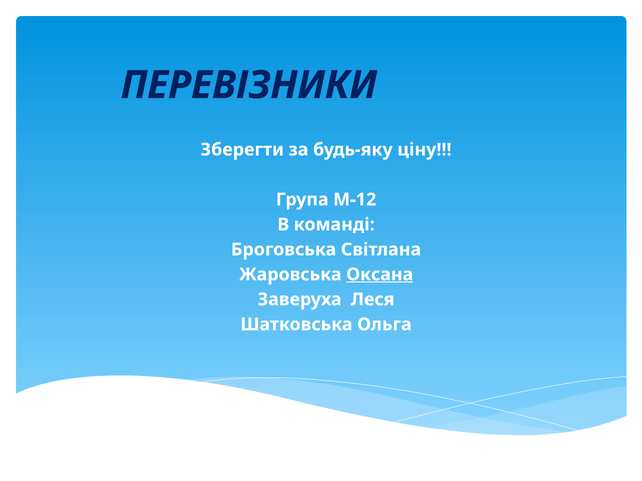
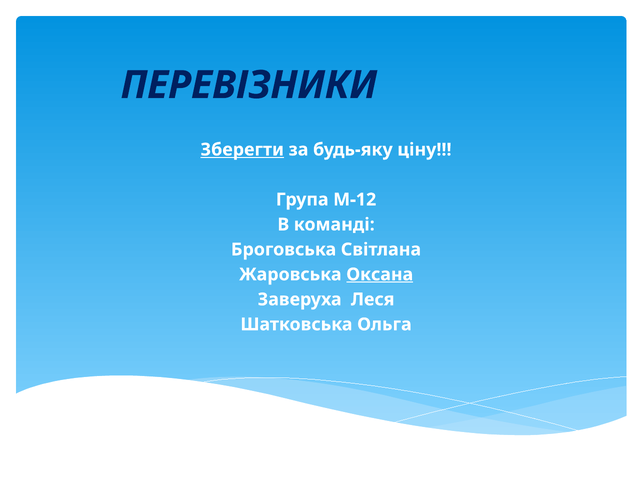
Зберегти underline: none -> present (242, 150)
